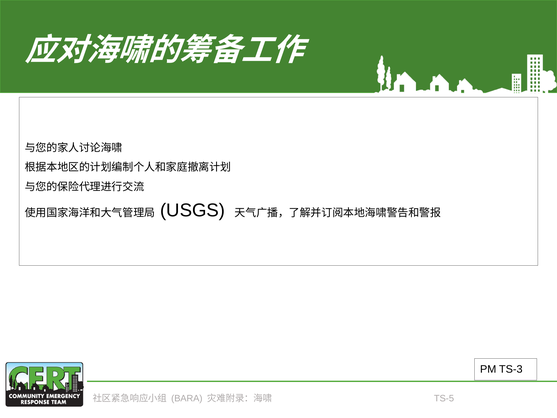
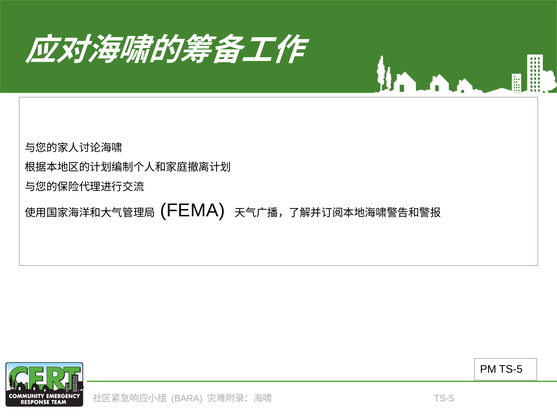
USGS: USGS -> FEMA (192, 210)
PM TS-3: TS-3 -> TS-5 (511, 369)
